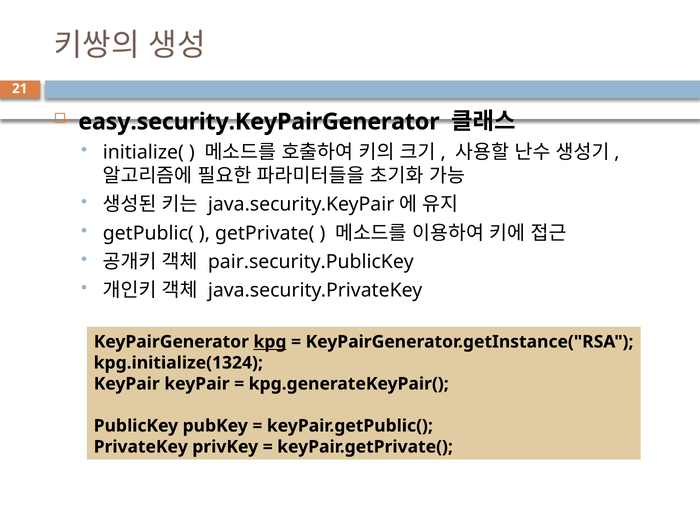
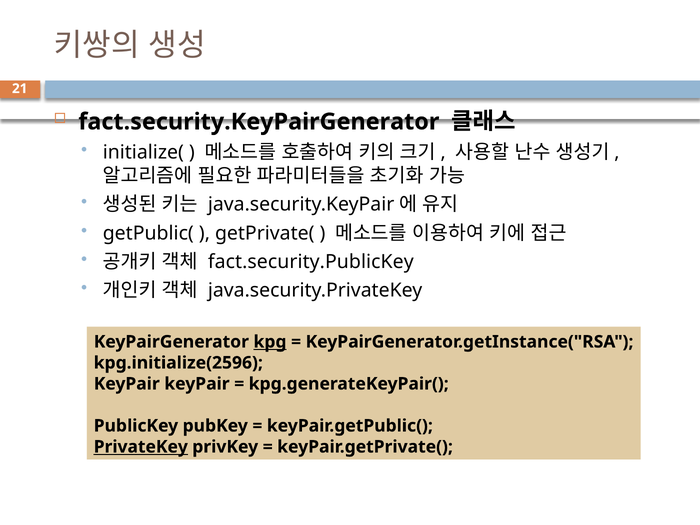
easy.security.KeyPairGenerator: easy.security.KeyPairGenerator -> fact.security.KeyPairGenerator (259, 122)
pair.security.PublicKey: pair.security.PublicKey -> fact.security.PublicKey (311, 262)
kpg.initialize(1324: kpg.initialize(1324 -> kpg.initialize(2596 (178, 363)
PrivateKey underline: none -> present (141, 447)
